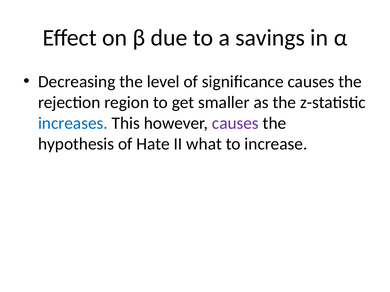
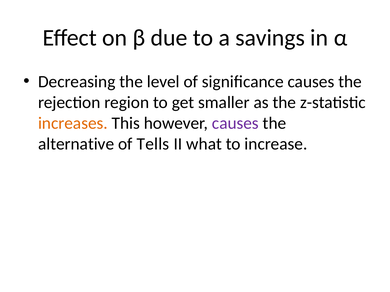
increases colour: blue -> orange (73, 123)
hypothesis: hypothesis -> alternative (76, 144)
Hate: Hate -> Tells (153, 144)
